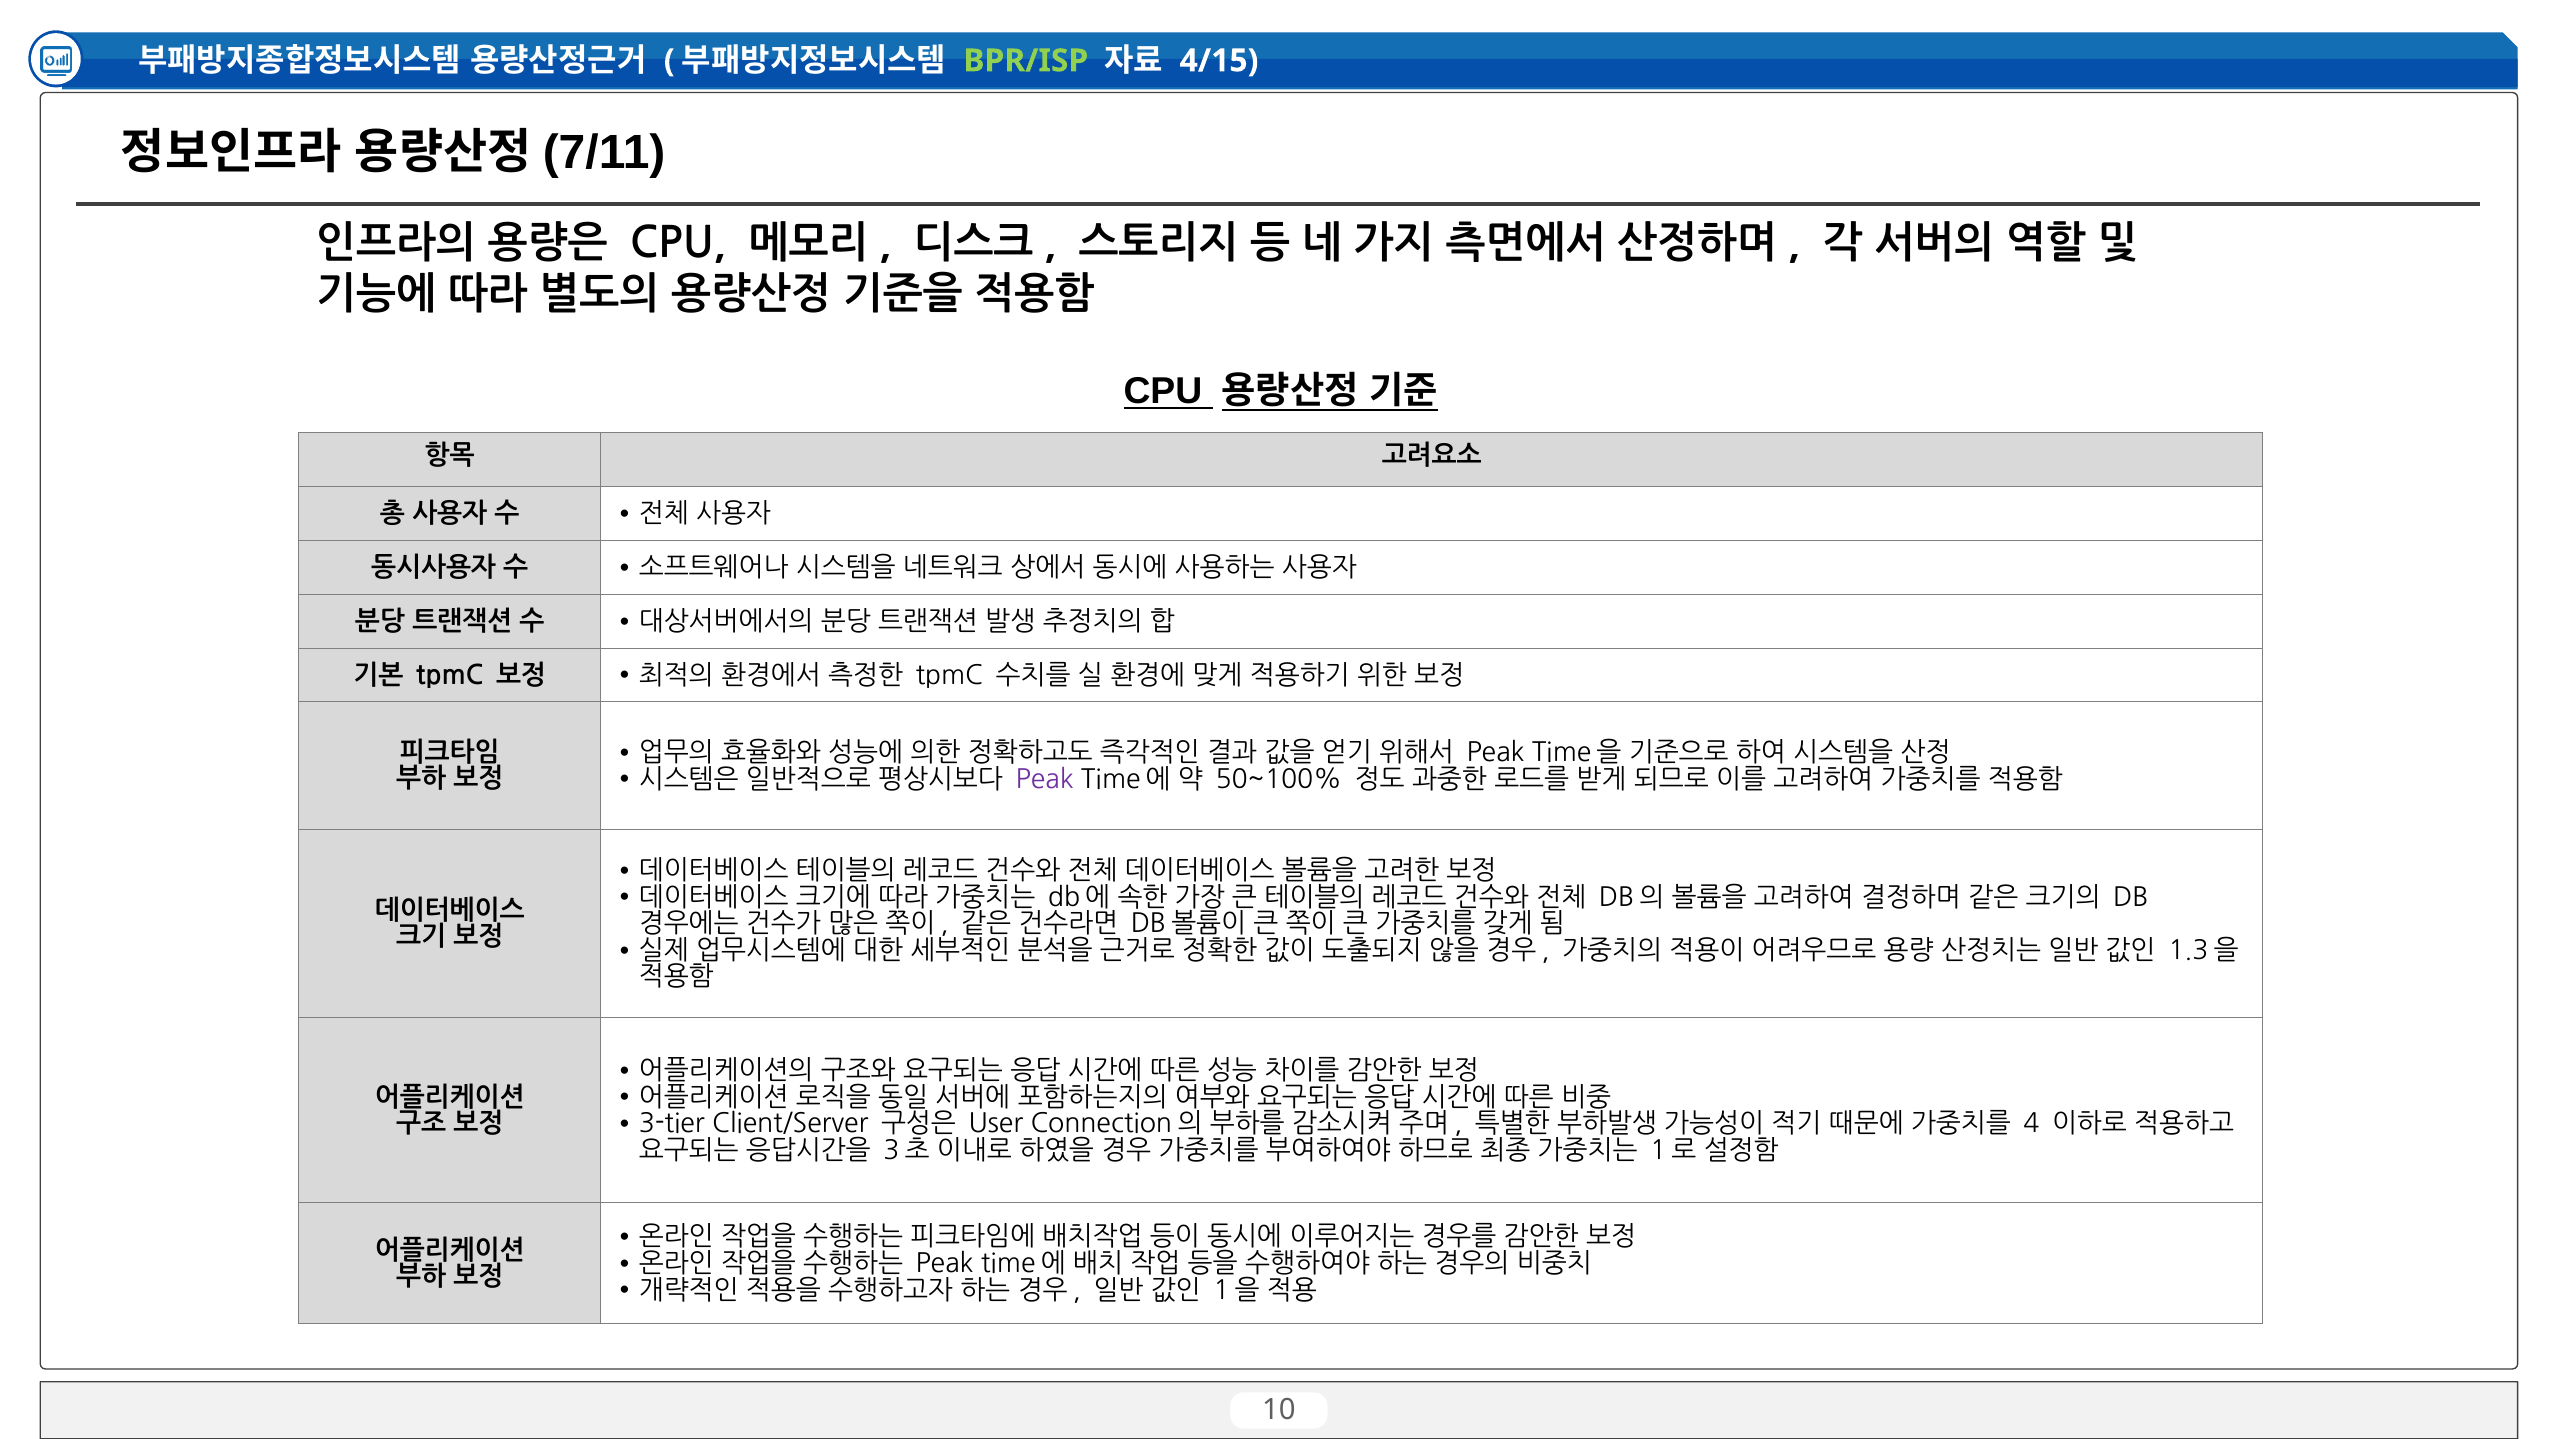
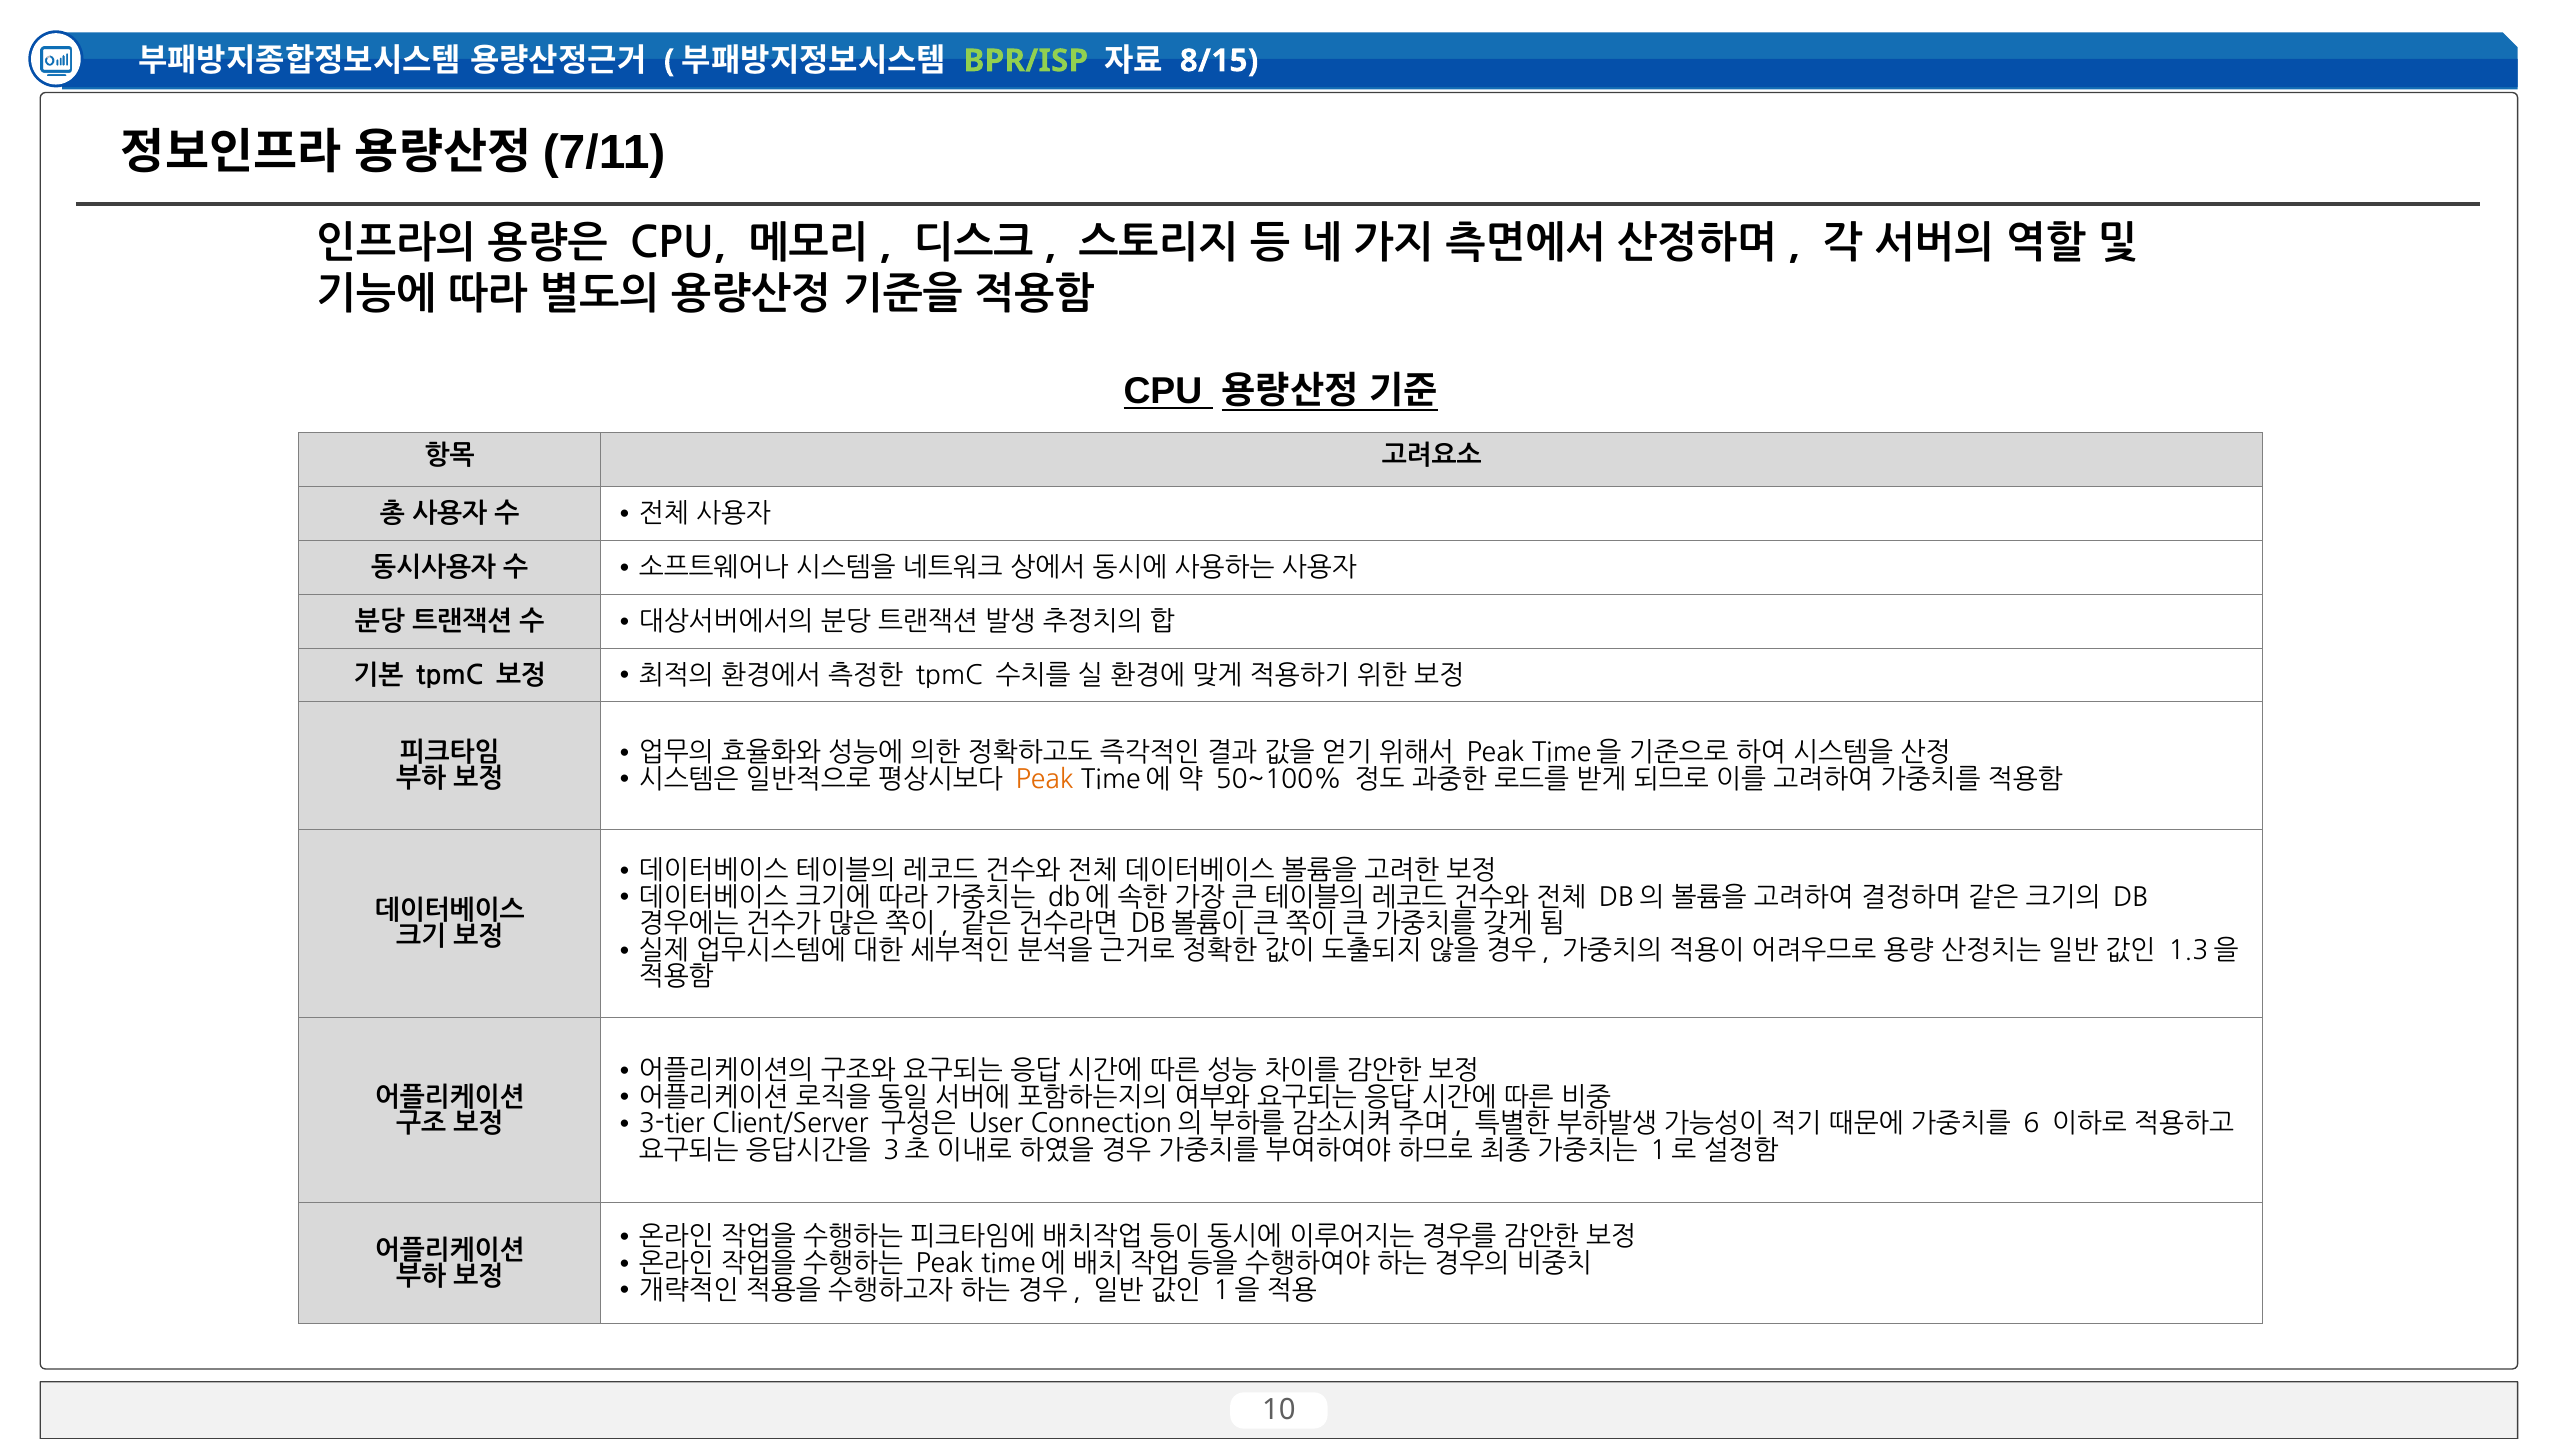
4/15: 4/15 -> 8/15 (1219, 61)
Peak colour: purple -> orange (1045, 779)
4: 4 -> 6 (2031, 1124)
